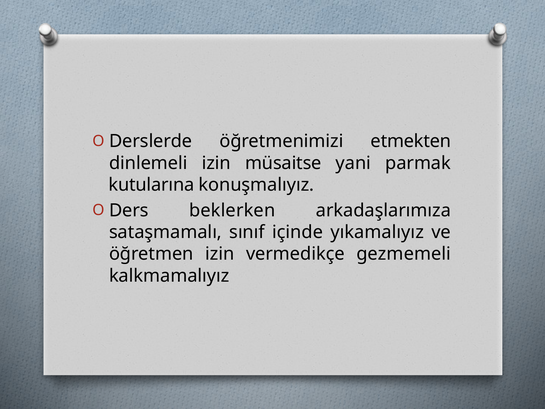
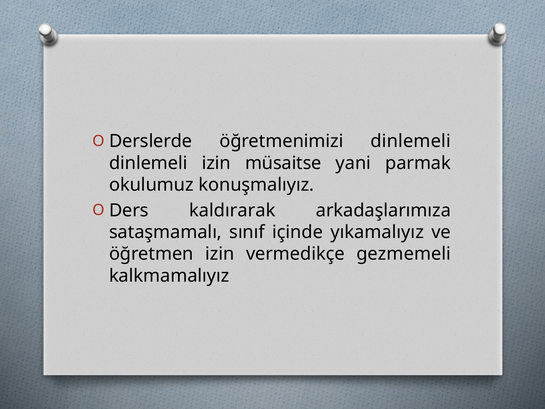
öğretmenimizi etmekten: etmekten -> dinlemeli (411, 141)
kutularına: kutularına -> okulumuz (151, 185)
beklerken: beklerken -> kaldırarak (232, 210)
